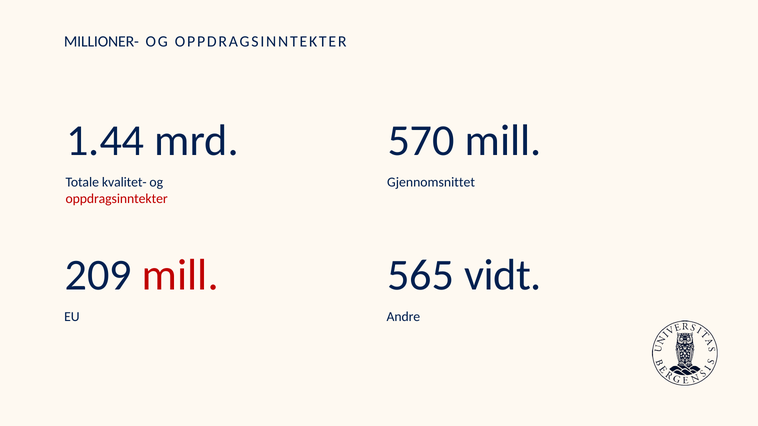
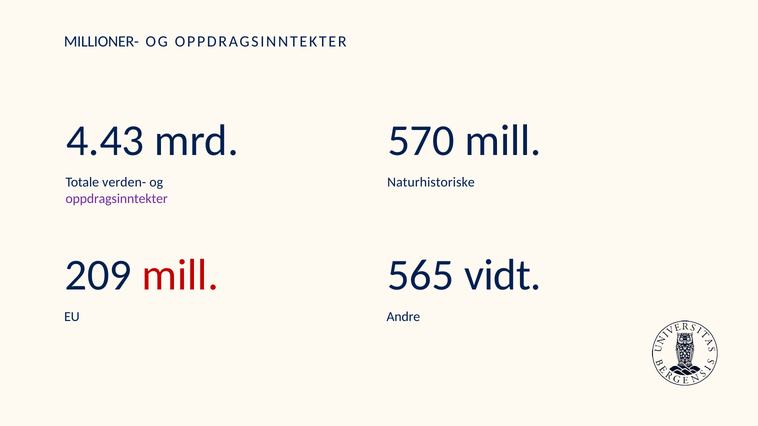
1.44: 1.44 -> 4.43 (105, 141)
kvalitet-: kvalitet- -> verden- (124, 182)
Gjennomsnittet: Gjennomsnittet -> Naturhistoriske (431, 182)
oppdragsinntekter colour: red -> purple (117, 199)
